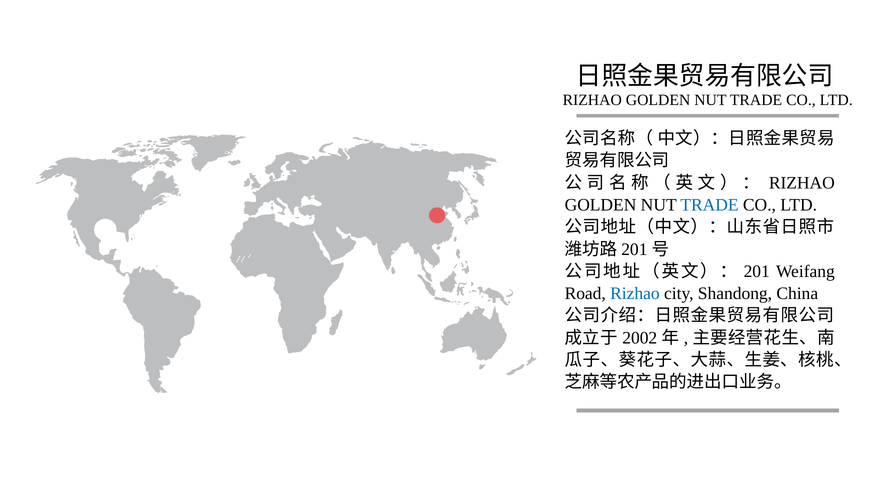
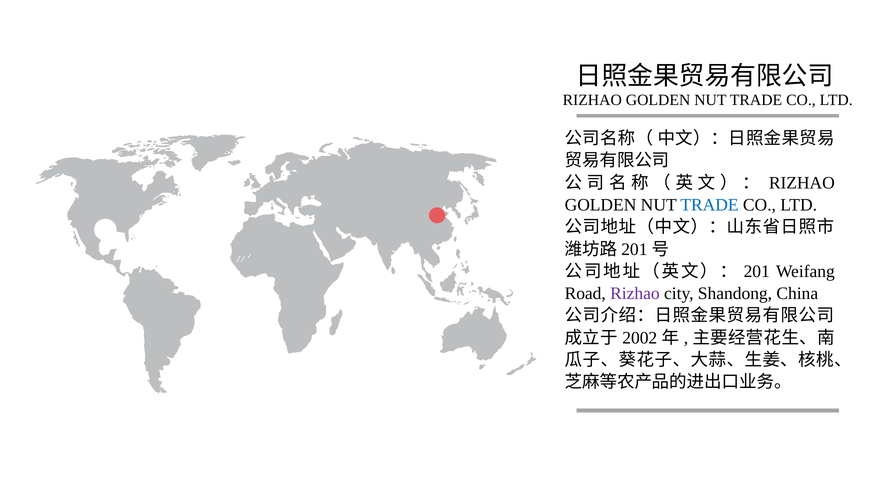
Rizhao colour: blue -> purple (635, 293)
